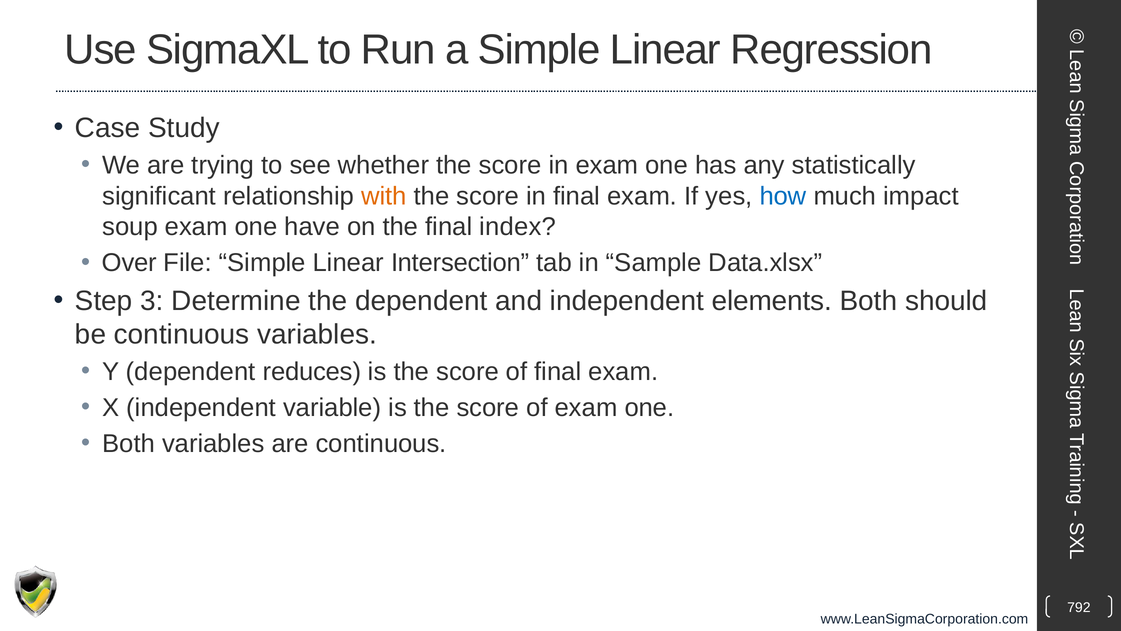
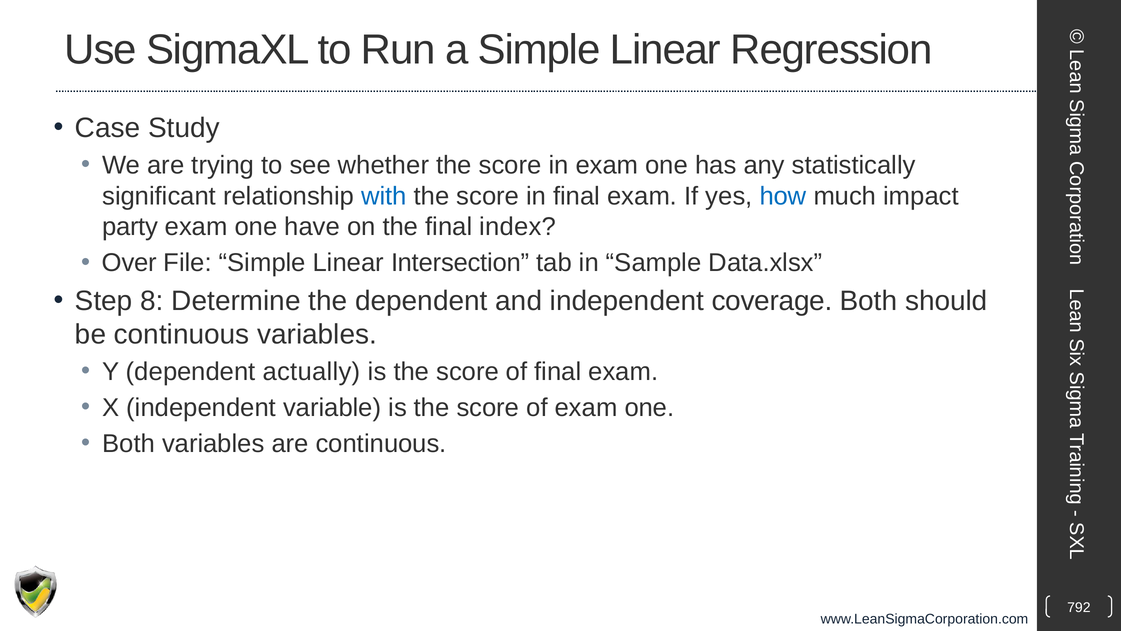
with colour: orange -> blue (384, 196)
soup: soup -> party (130, 227)
3: 3 -> 8 (152, 301)
elements: elements -> coverage (772, 301)
reduces: reduces -> actually (312, 371)
